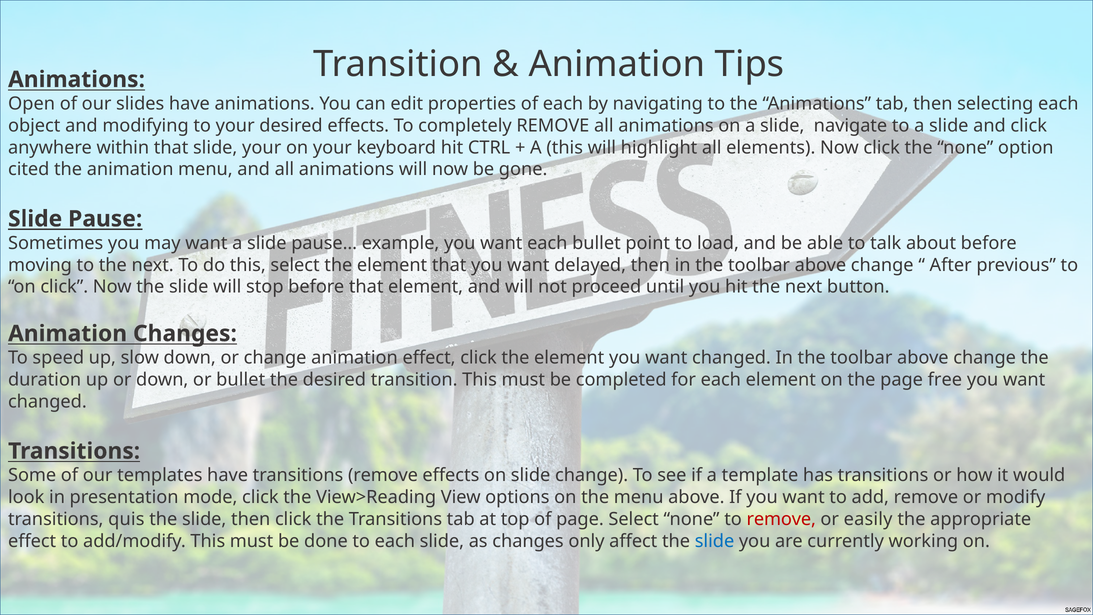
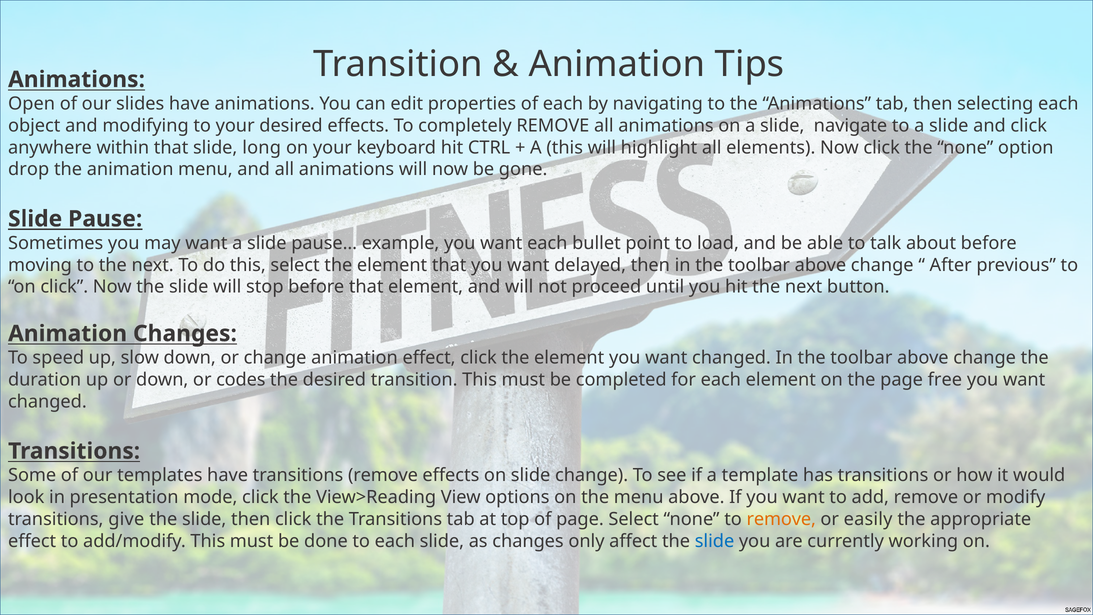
slide your: your -> long (262, 147)
cited: cited -> drop (29, 169)
or bullet: bullet -> codes (241, 380)
quis: quis -> give (126, 519)
remove colour: red -> orange (781, 519)
